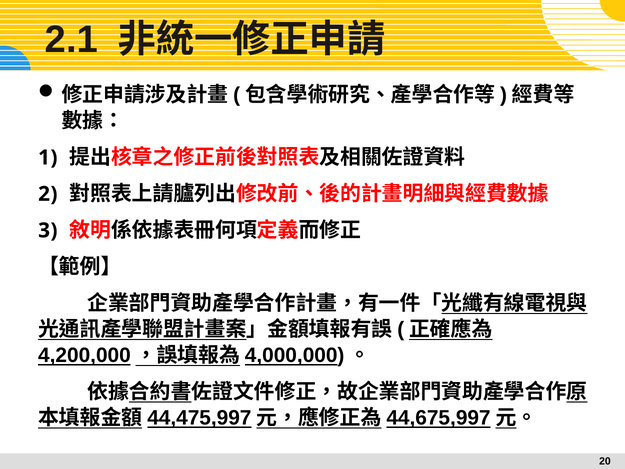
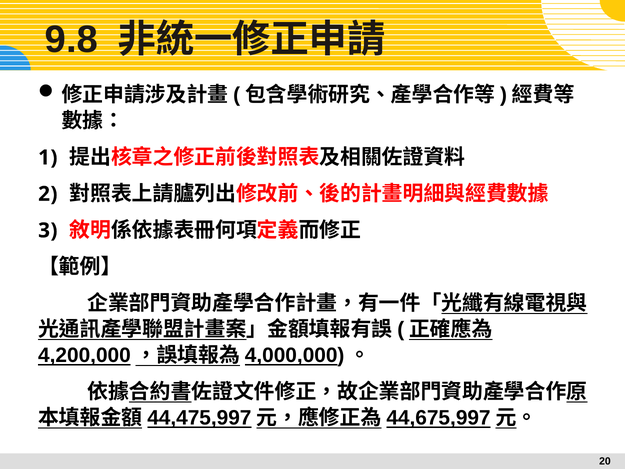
2.1: 2.1 -> 9.8 (71, 40)
